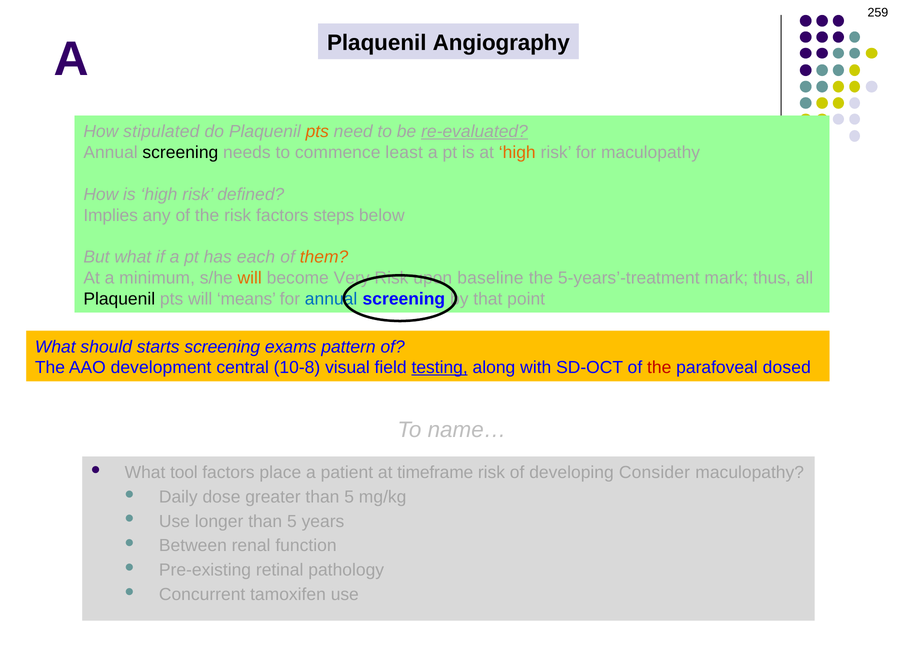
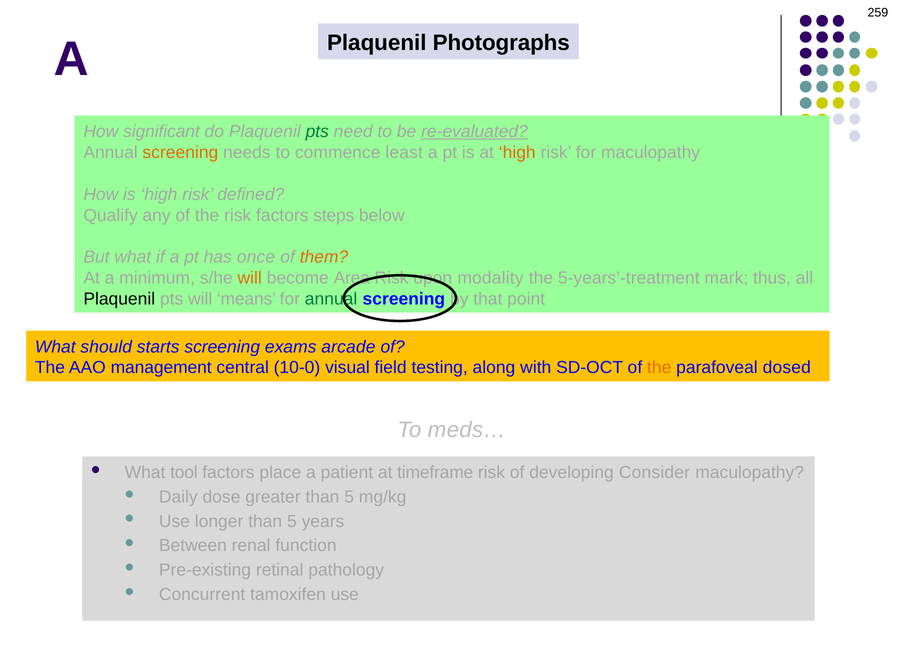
Angiography: Angiography -> Photographs (501, 43)
stipulated: stipulated -> significant (161, 132)
pts colour: orange -> green (317, 132)
screening colour: black -> orange (180, 153)
Implies: Implies -> Qualify (111, 216)
each: each -> once (256, 257)
Very: Very -> Area (352, 278)
baseline: baseline -> modality (490, 278)
annual colour: blue -> green (331, 299)
pattern: pattern -> arcade (348, 347)
development: development -> management (161, 368)
10-8: 10-8 -> 10-0 (297, 368)
testing underline: present -> none (440, 368)
the colour: red -> orange (659, 368)
name…: name… -> meds… (467, 431)
